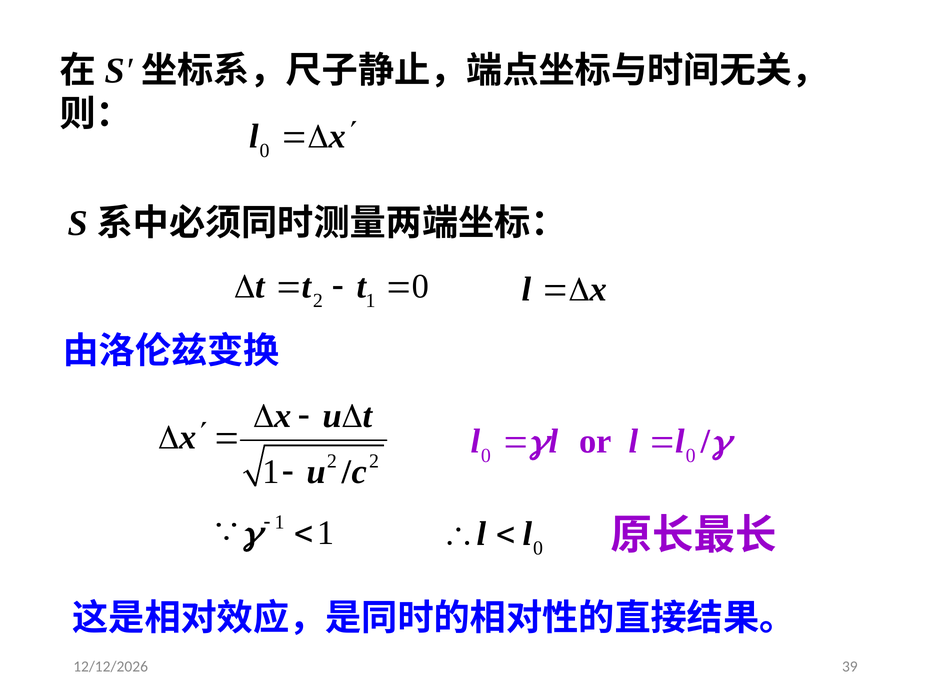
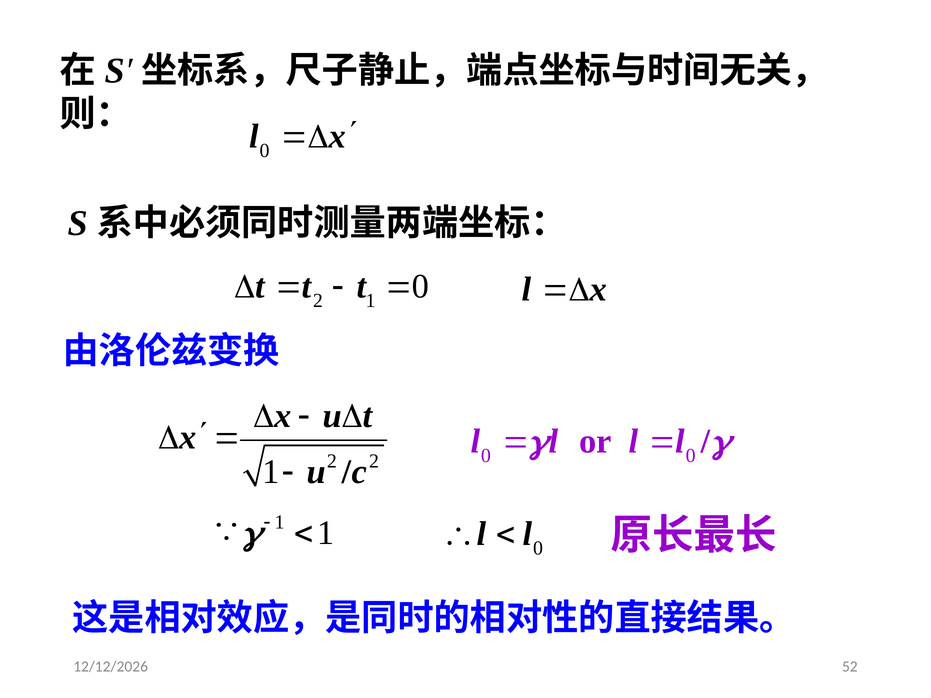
39: 39 -> 52 (850, 667)
